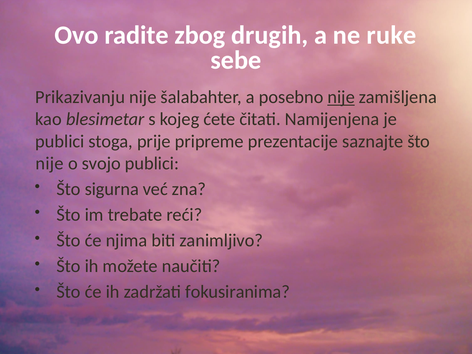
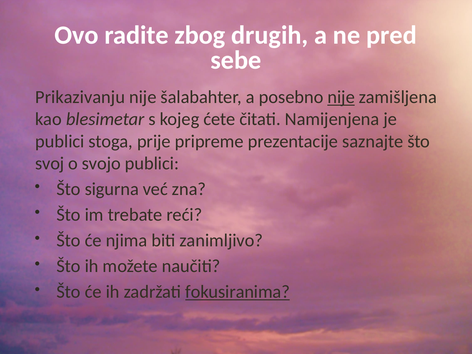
ruke: ruke -> pred (392, 35)
nije: nije -> svoj (50, 163)
fokusiranima underline: none -> present (238, 292)
